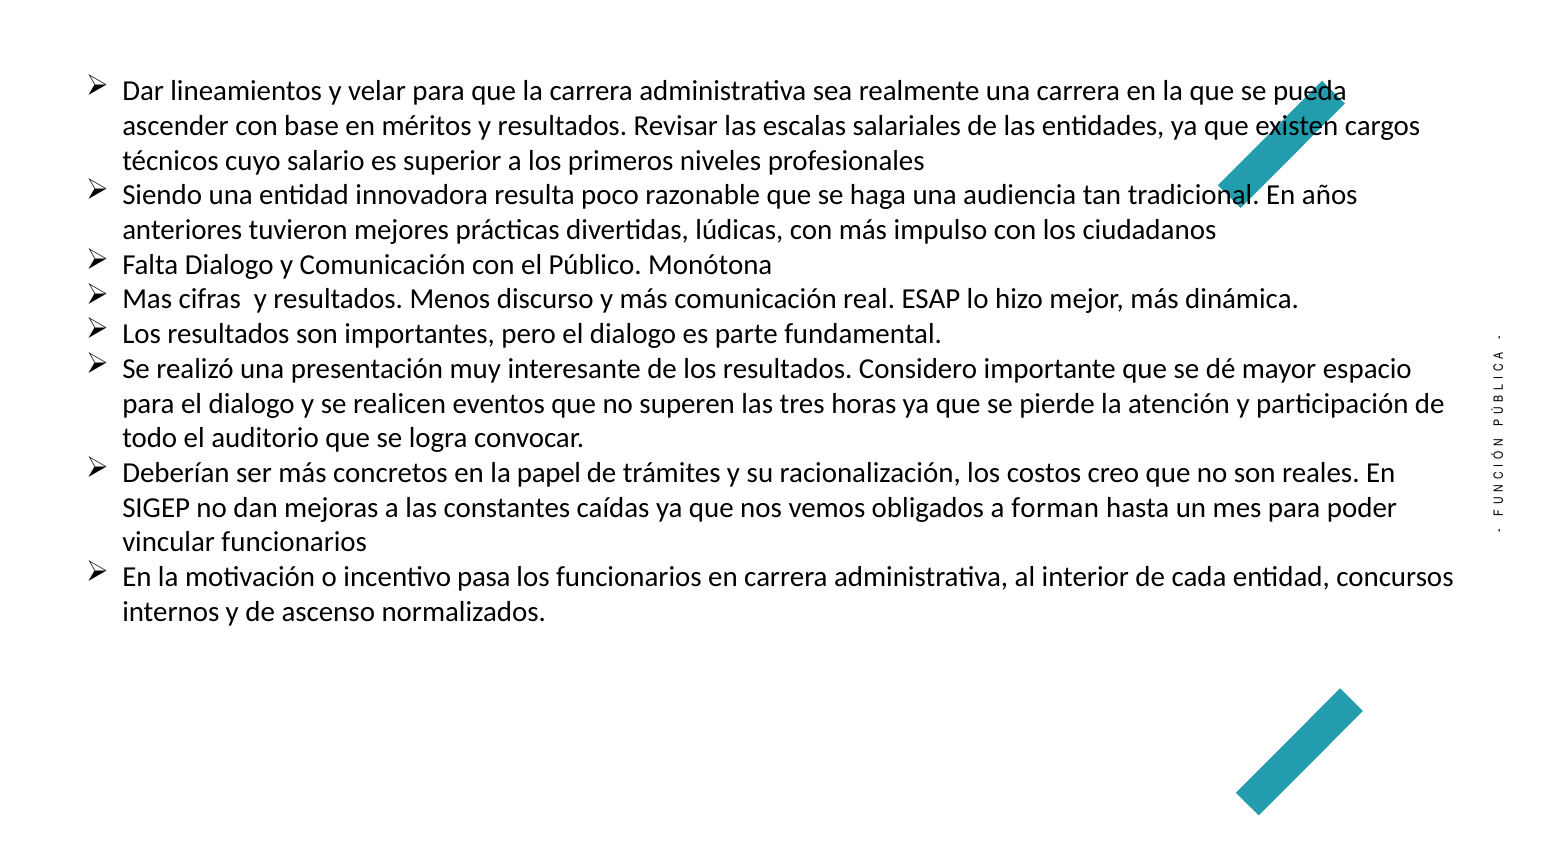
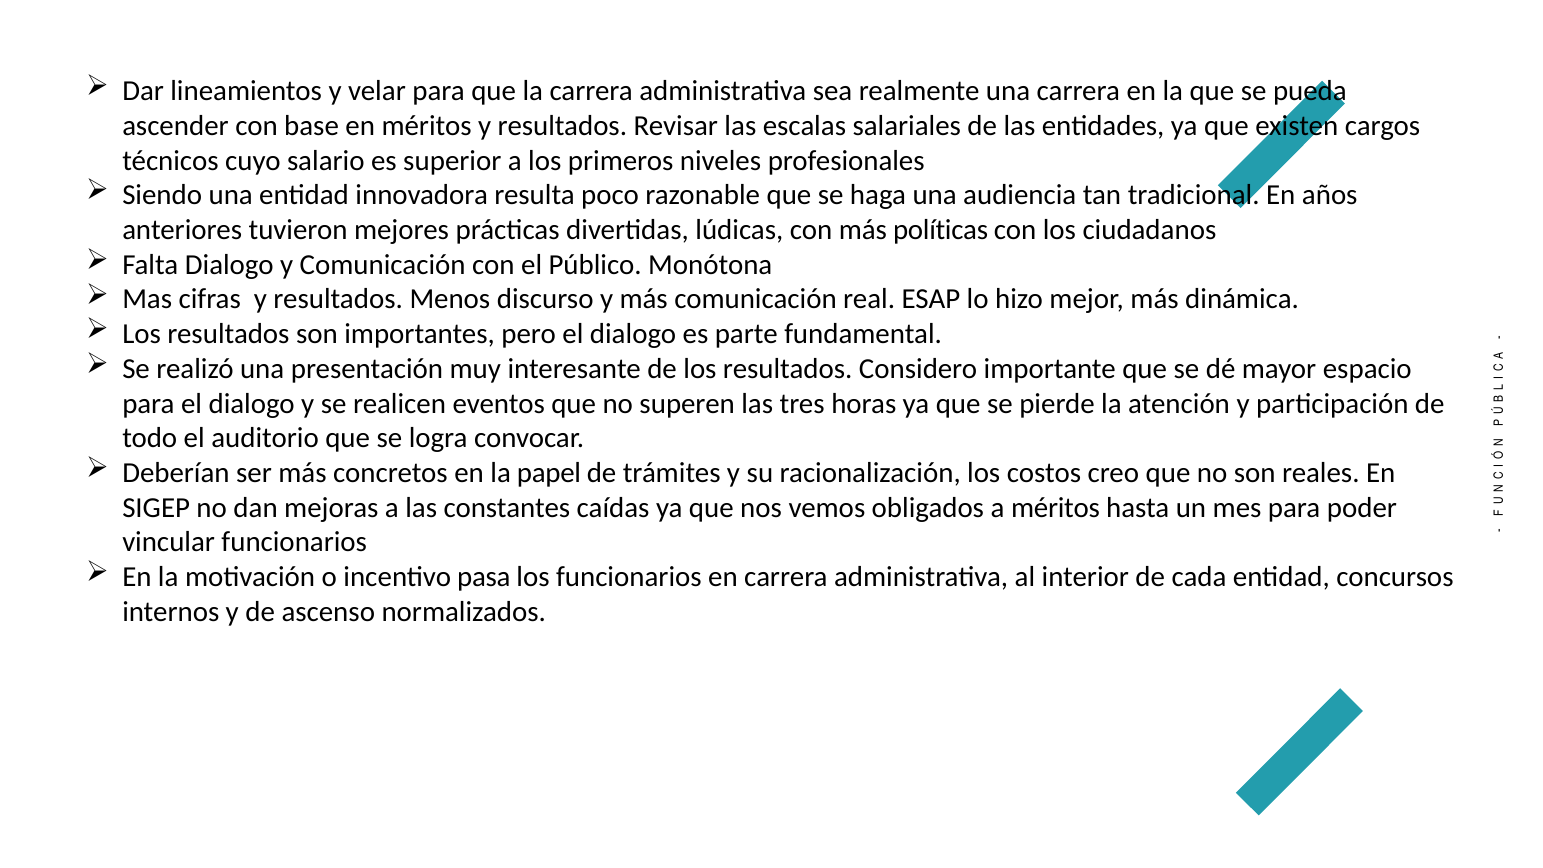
impulso: impulso -> políticas (941, 230)
a forman: forman -> méritos (1055, 508)
